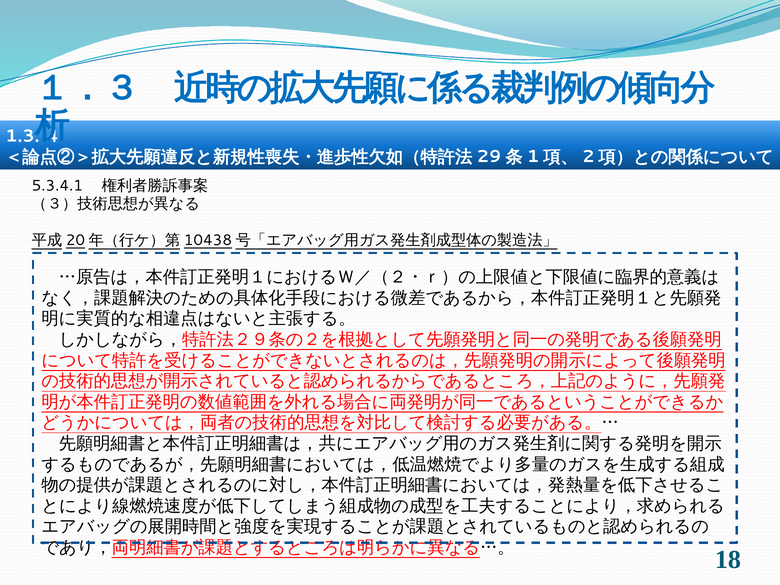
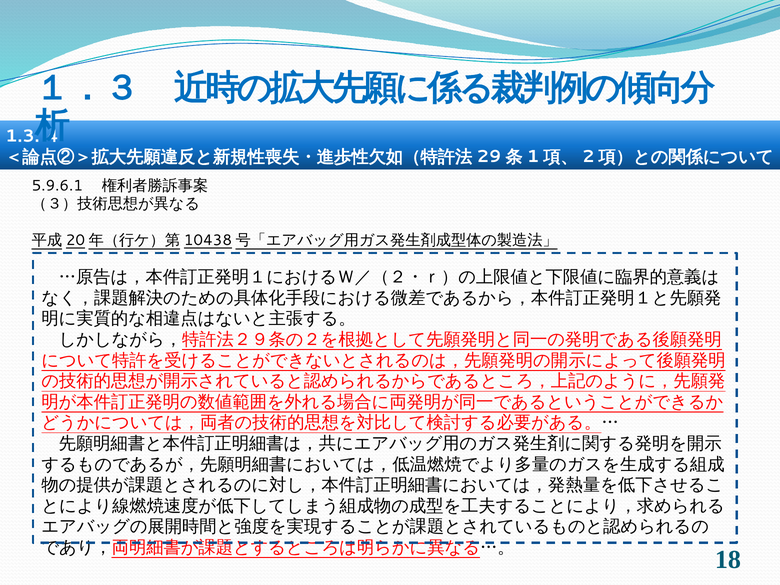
5.3.4.1: 5.3.4.1 -> 5.9.6.1 (57, 186)
